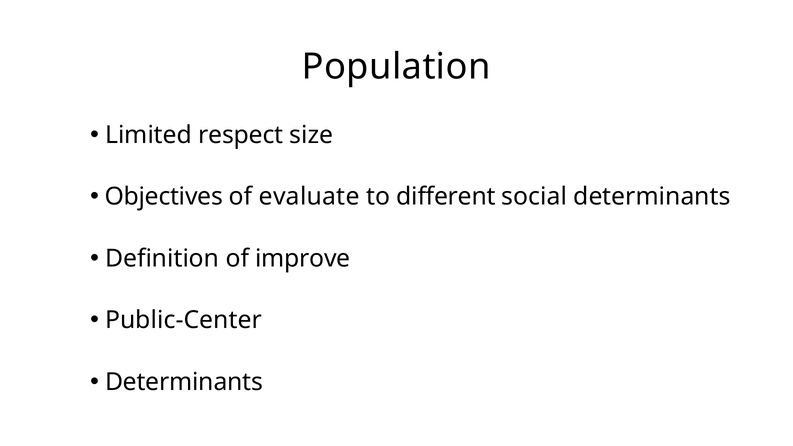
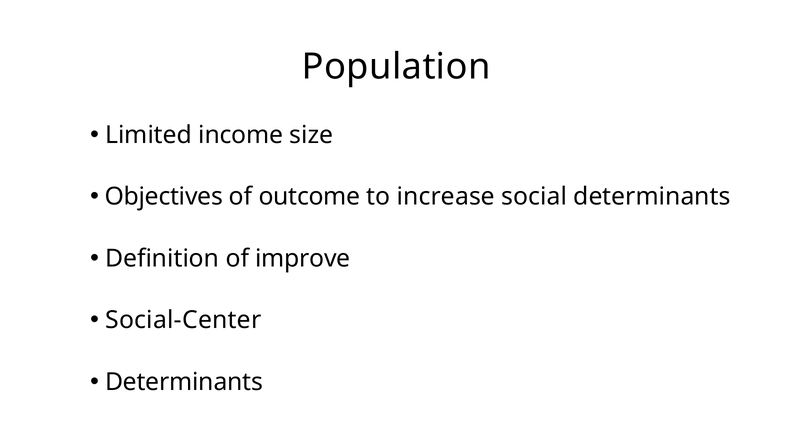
respect: respect -> income (241, 135)
evaluate: evaluate -> outcome (309, 197)
different: different -> increase (446, 197)
Public-Center: Public-Center -> Social-Center (183, 320)
